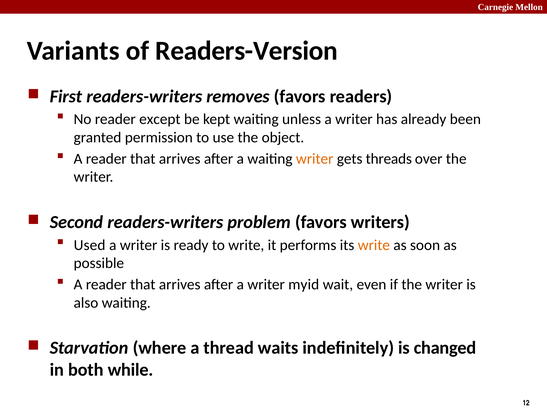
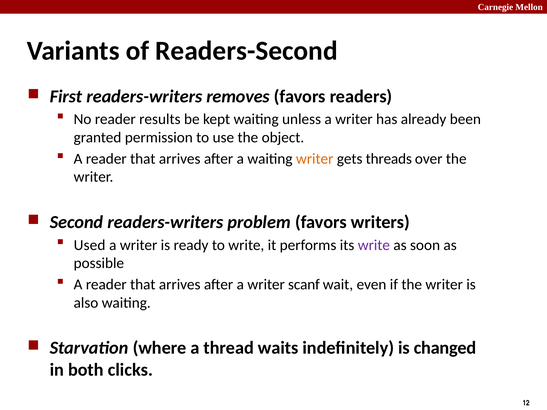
Readers-Version: Readers-Version -> Readers-Second (246, 51)
except: except -> results (160, 119)
write colour: orange -> purple (374, 245)
myid: myid -> scanf (304, 285)
while: while -> clicks (130, 370)
